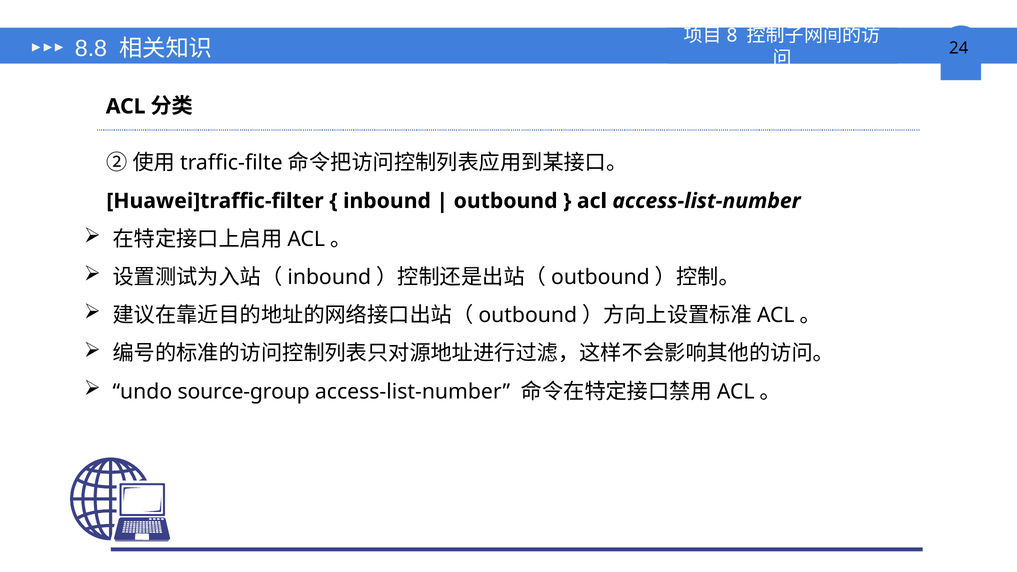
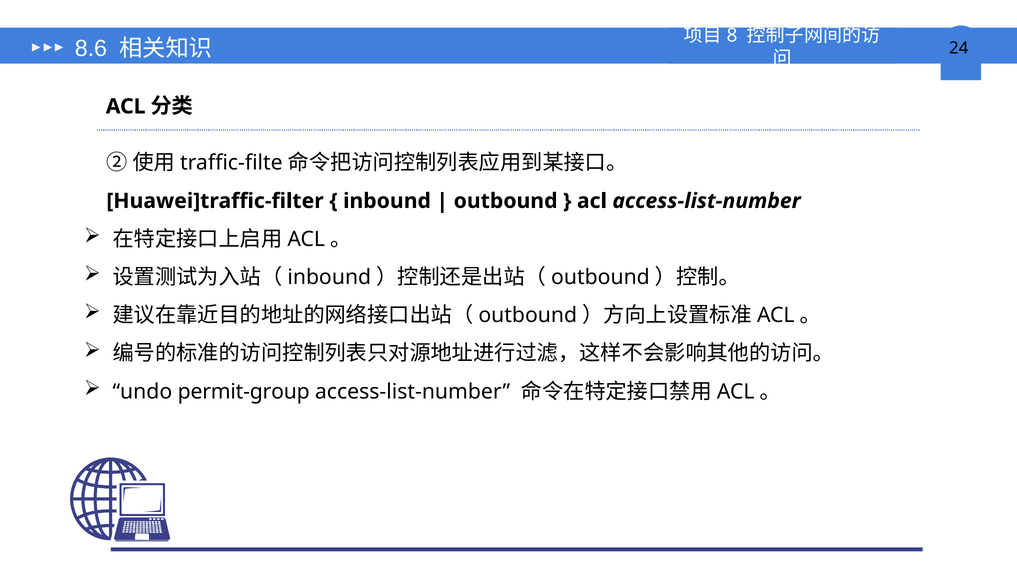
8.8: 8.8 -> 8.6 (91, 49)
source-group: source-group -> permit-group (244, 392)
